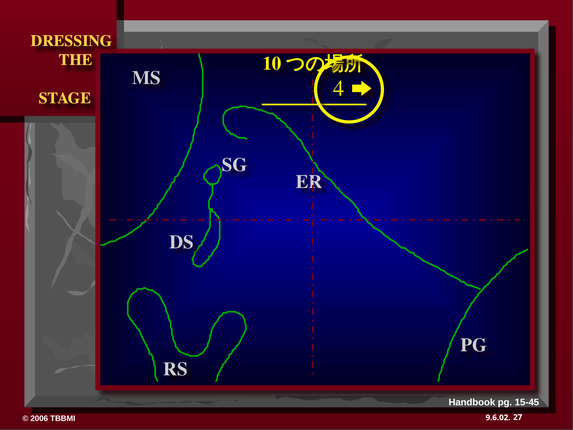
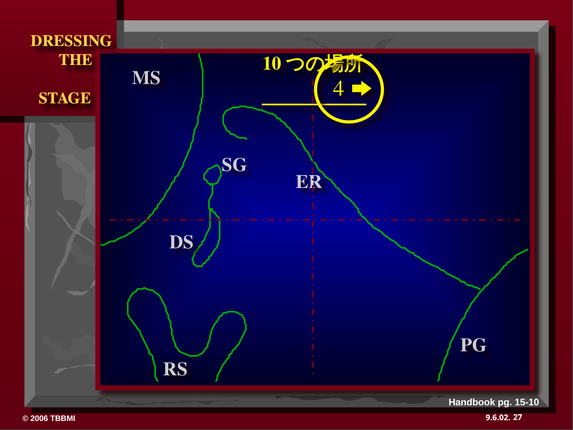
15-45: 15-45 -> 15-10 (527, 402)
